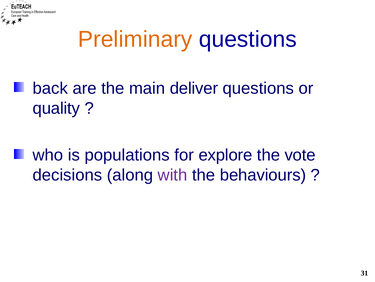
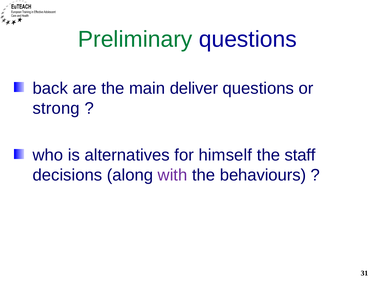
Preliminary colour: orange -> green (135, 39)
quality: quality -> strong (56, 108)
populations: populations -> alternatives (127, 155)
explore: explore -> himself (225, 155)
vote: vote -> staff (300, 155)
